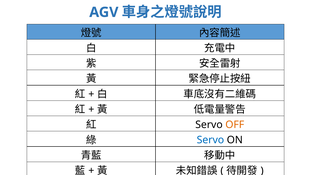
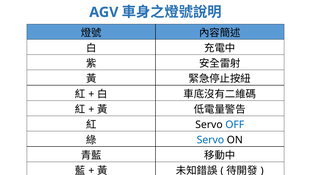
OFF colour: orange -> blue (235, 125)
